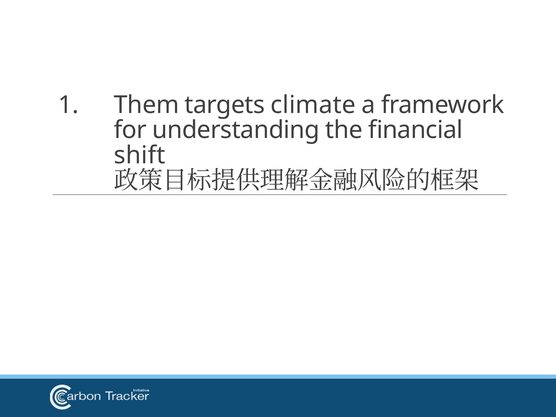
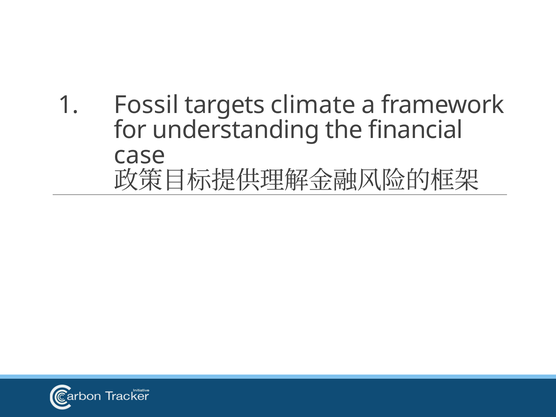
Them: Them -> Fossil (146, 105)
shift: shift -> case (140, 155)
